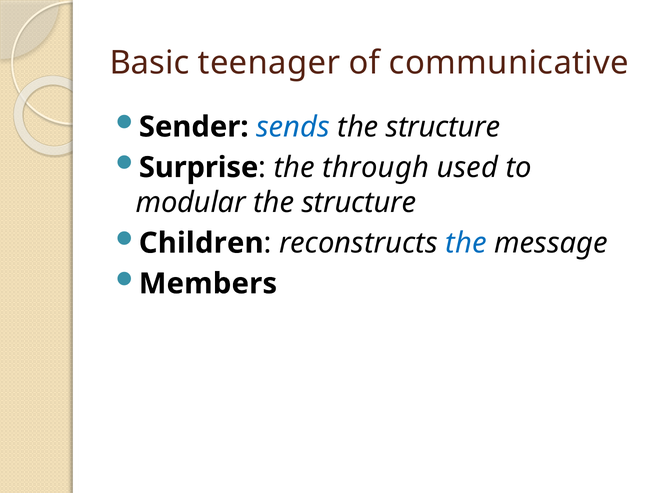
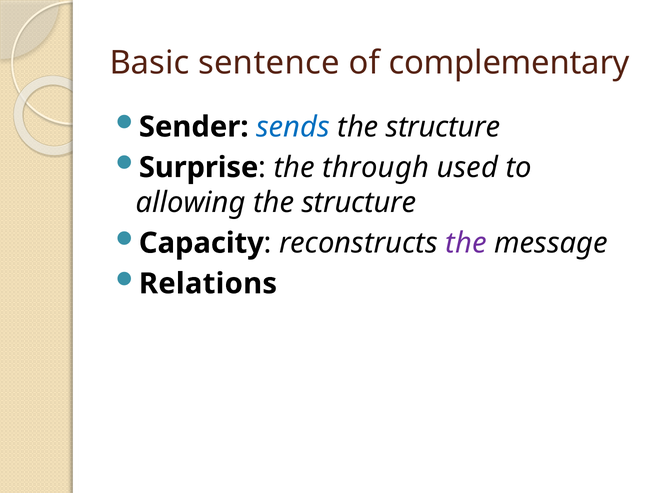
teenager: teenager -> sentence (269, 63)
communicative: communicative -> complementary (509, 63)
modular: modular -> allowing (191, 202)
Children: Children -> Capacity (201, 243)
the colour: blue -> purple (466, 243)
Members: Members -> Relations (208, 283)
